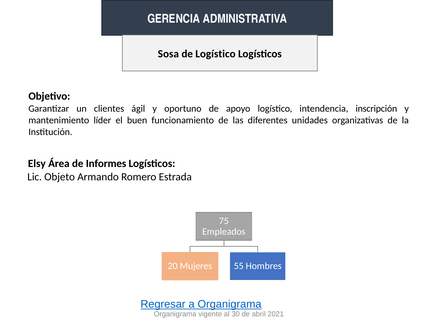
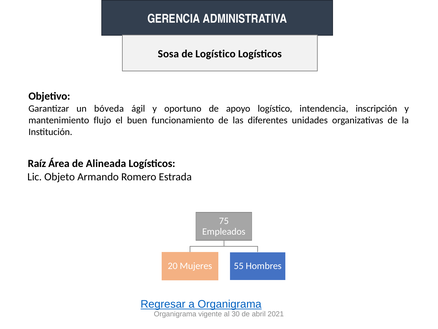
clientes: clientes -> bóveda (109, 108)
líder: líder -> flujo (102, 120)
Elsy: Elsy -> Raíz (37, 163)
Informes: Informes -> Alineada (106, 163)
